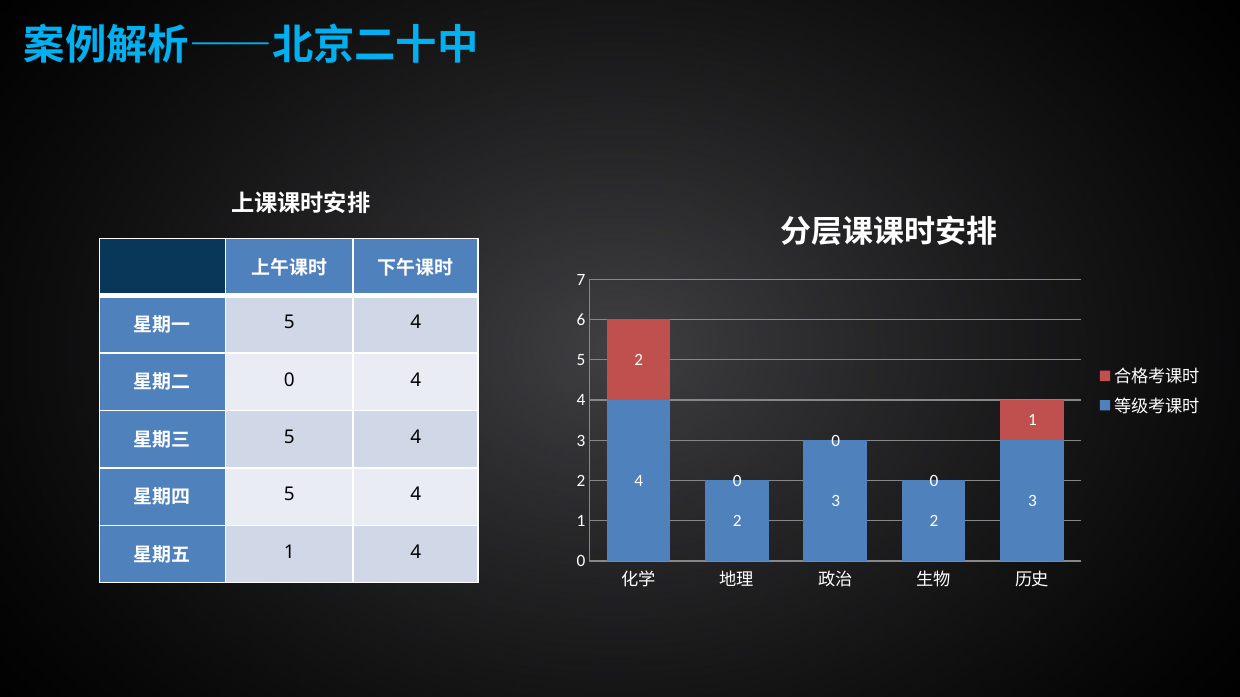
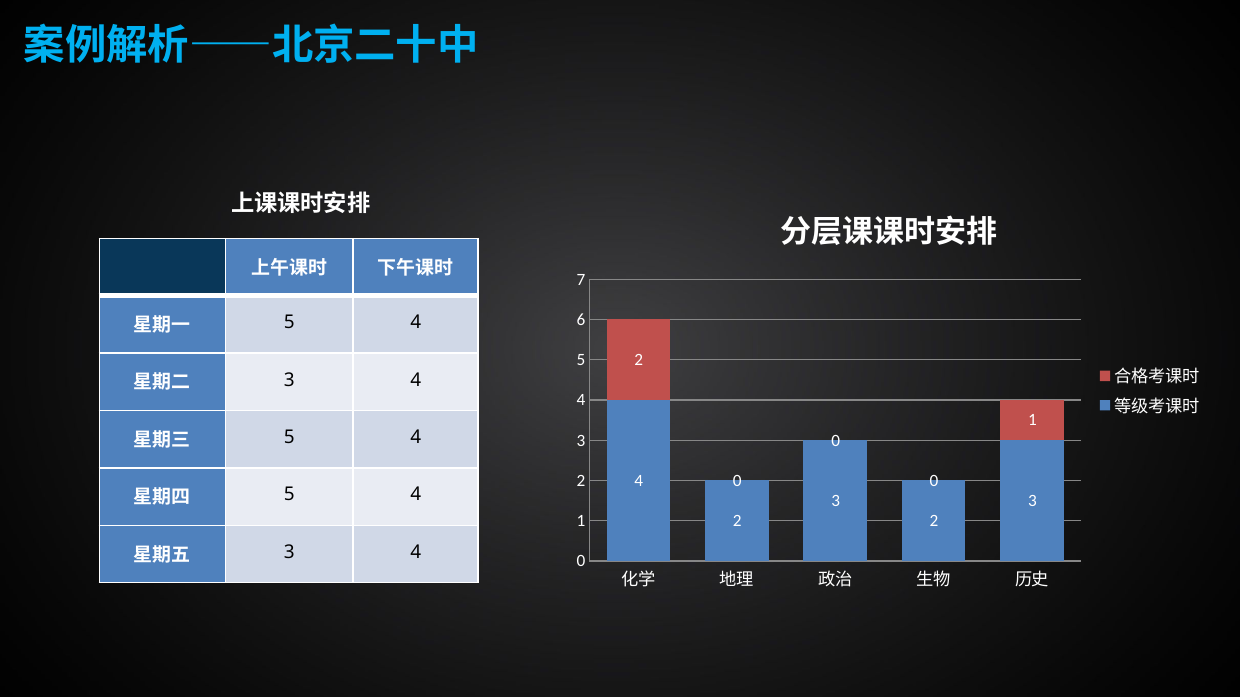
0: 0 -> 3 (289, 380)
1: 1 -> 3 (289, 553)
